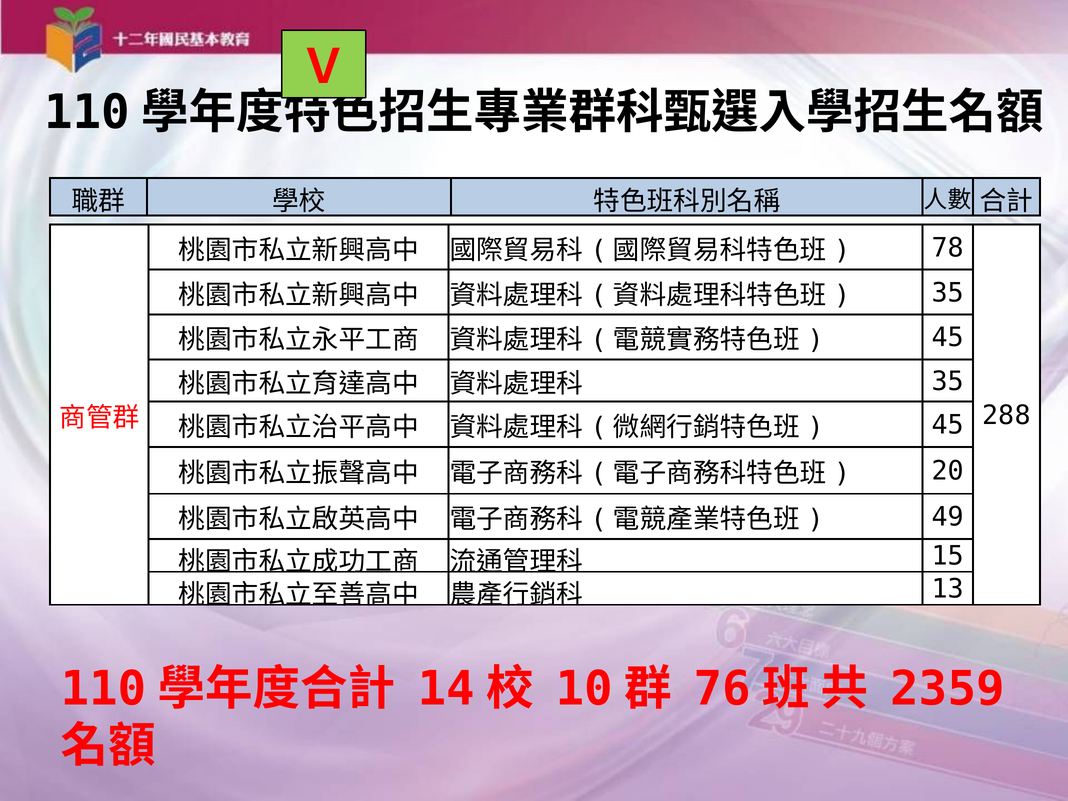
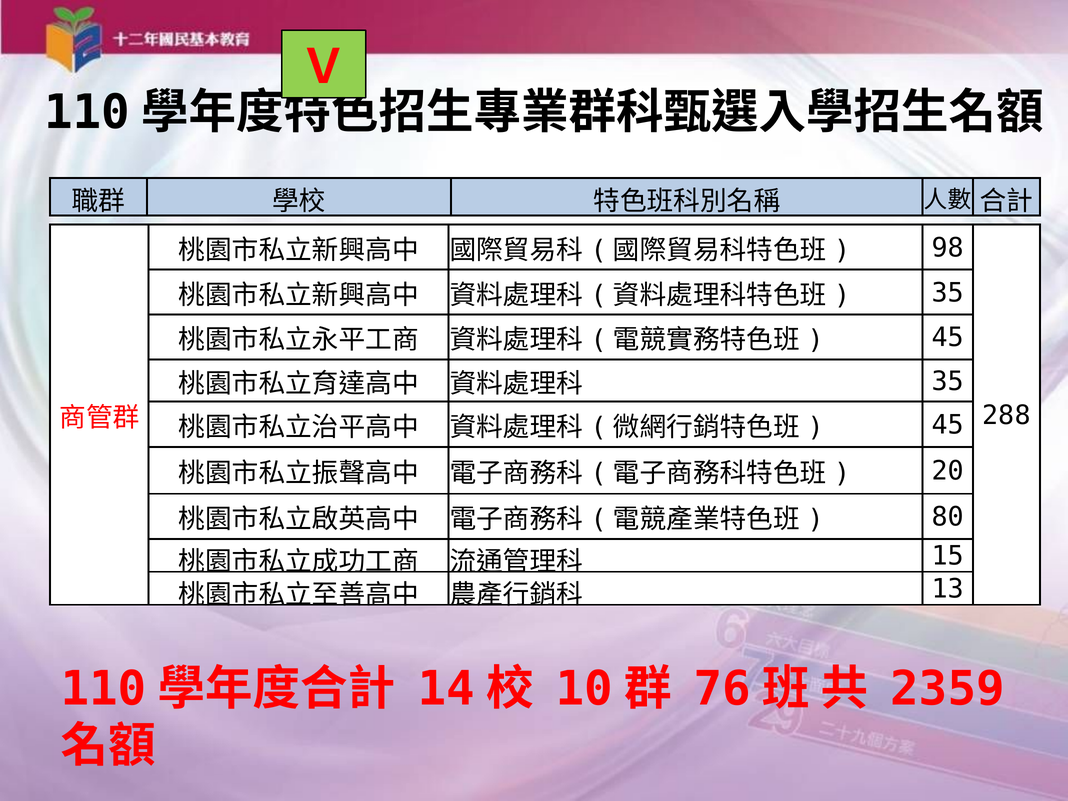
78: 78 -> 98 (948, 248)
49: 49 -> 80 (948, 517)
